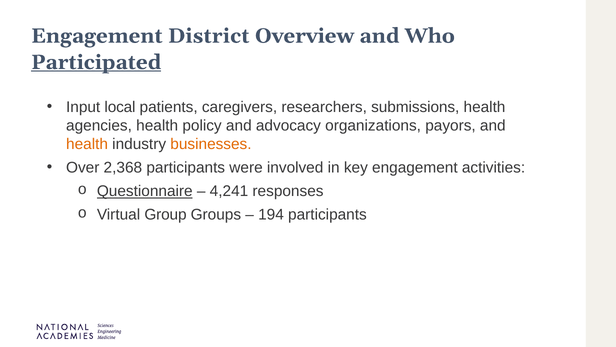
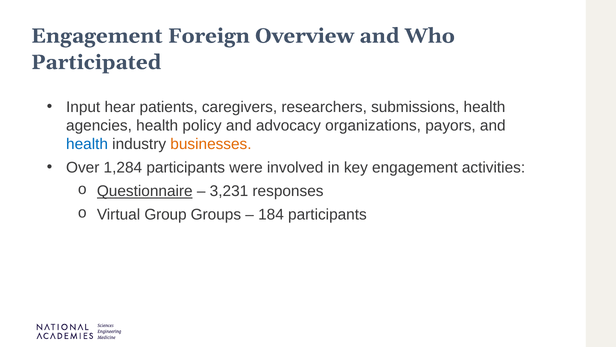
District: District -> Foreign (209, 36)
Participated underline: present -> none (96, 62)
local: local -> hear (120, 107)
health colour: orange -> blue (87, 144)
2,368: 2,368 -> 1,284 (123, 167)
4,241: 4,241 -> 3,231 (229, 191)
194: 194 -> 184 (271, 215)
